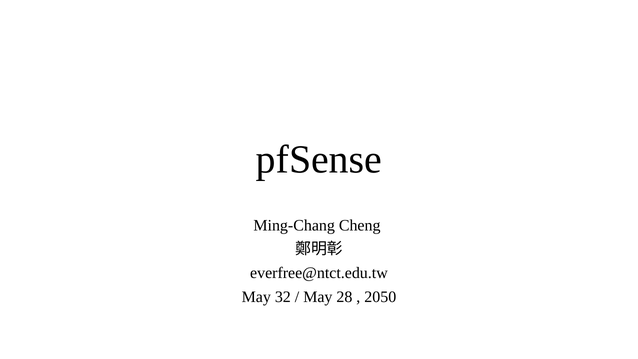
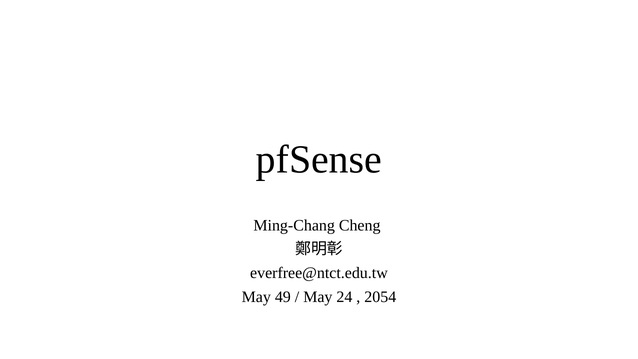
32: 32 -> 49 (283, 297)
28: 28 -> 24 (344, 297)
2050: 2050 -> 2054 (380, 297)
